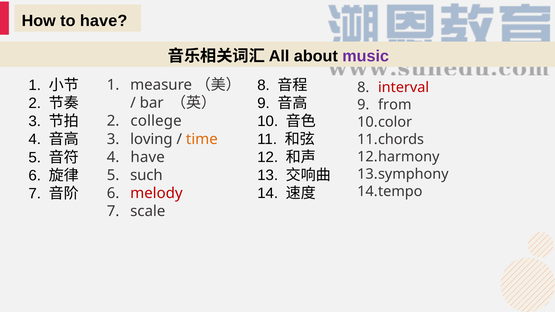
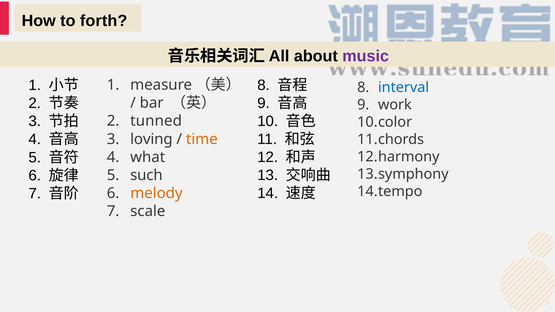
to have: have -> forth (104, 21)
interval colour: red -> blue (404, 87)
from: from -> work (395, 105)
college: college -> tunned (156, 121)
4 have: have -> what (148, 157)
melody colour: red -> orange (156, 193)
